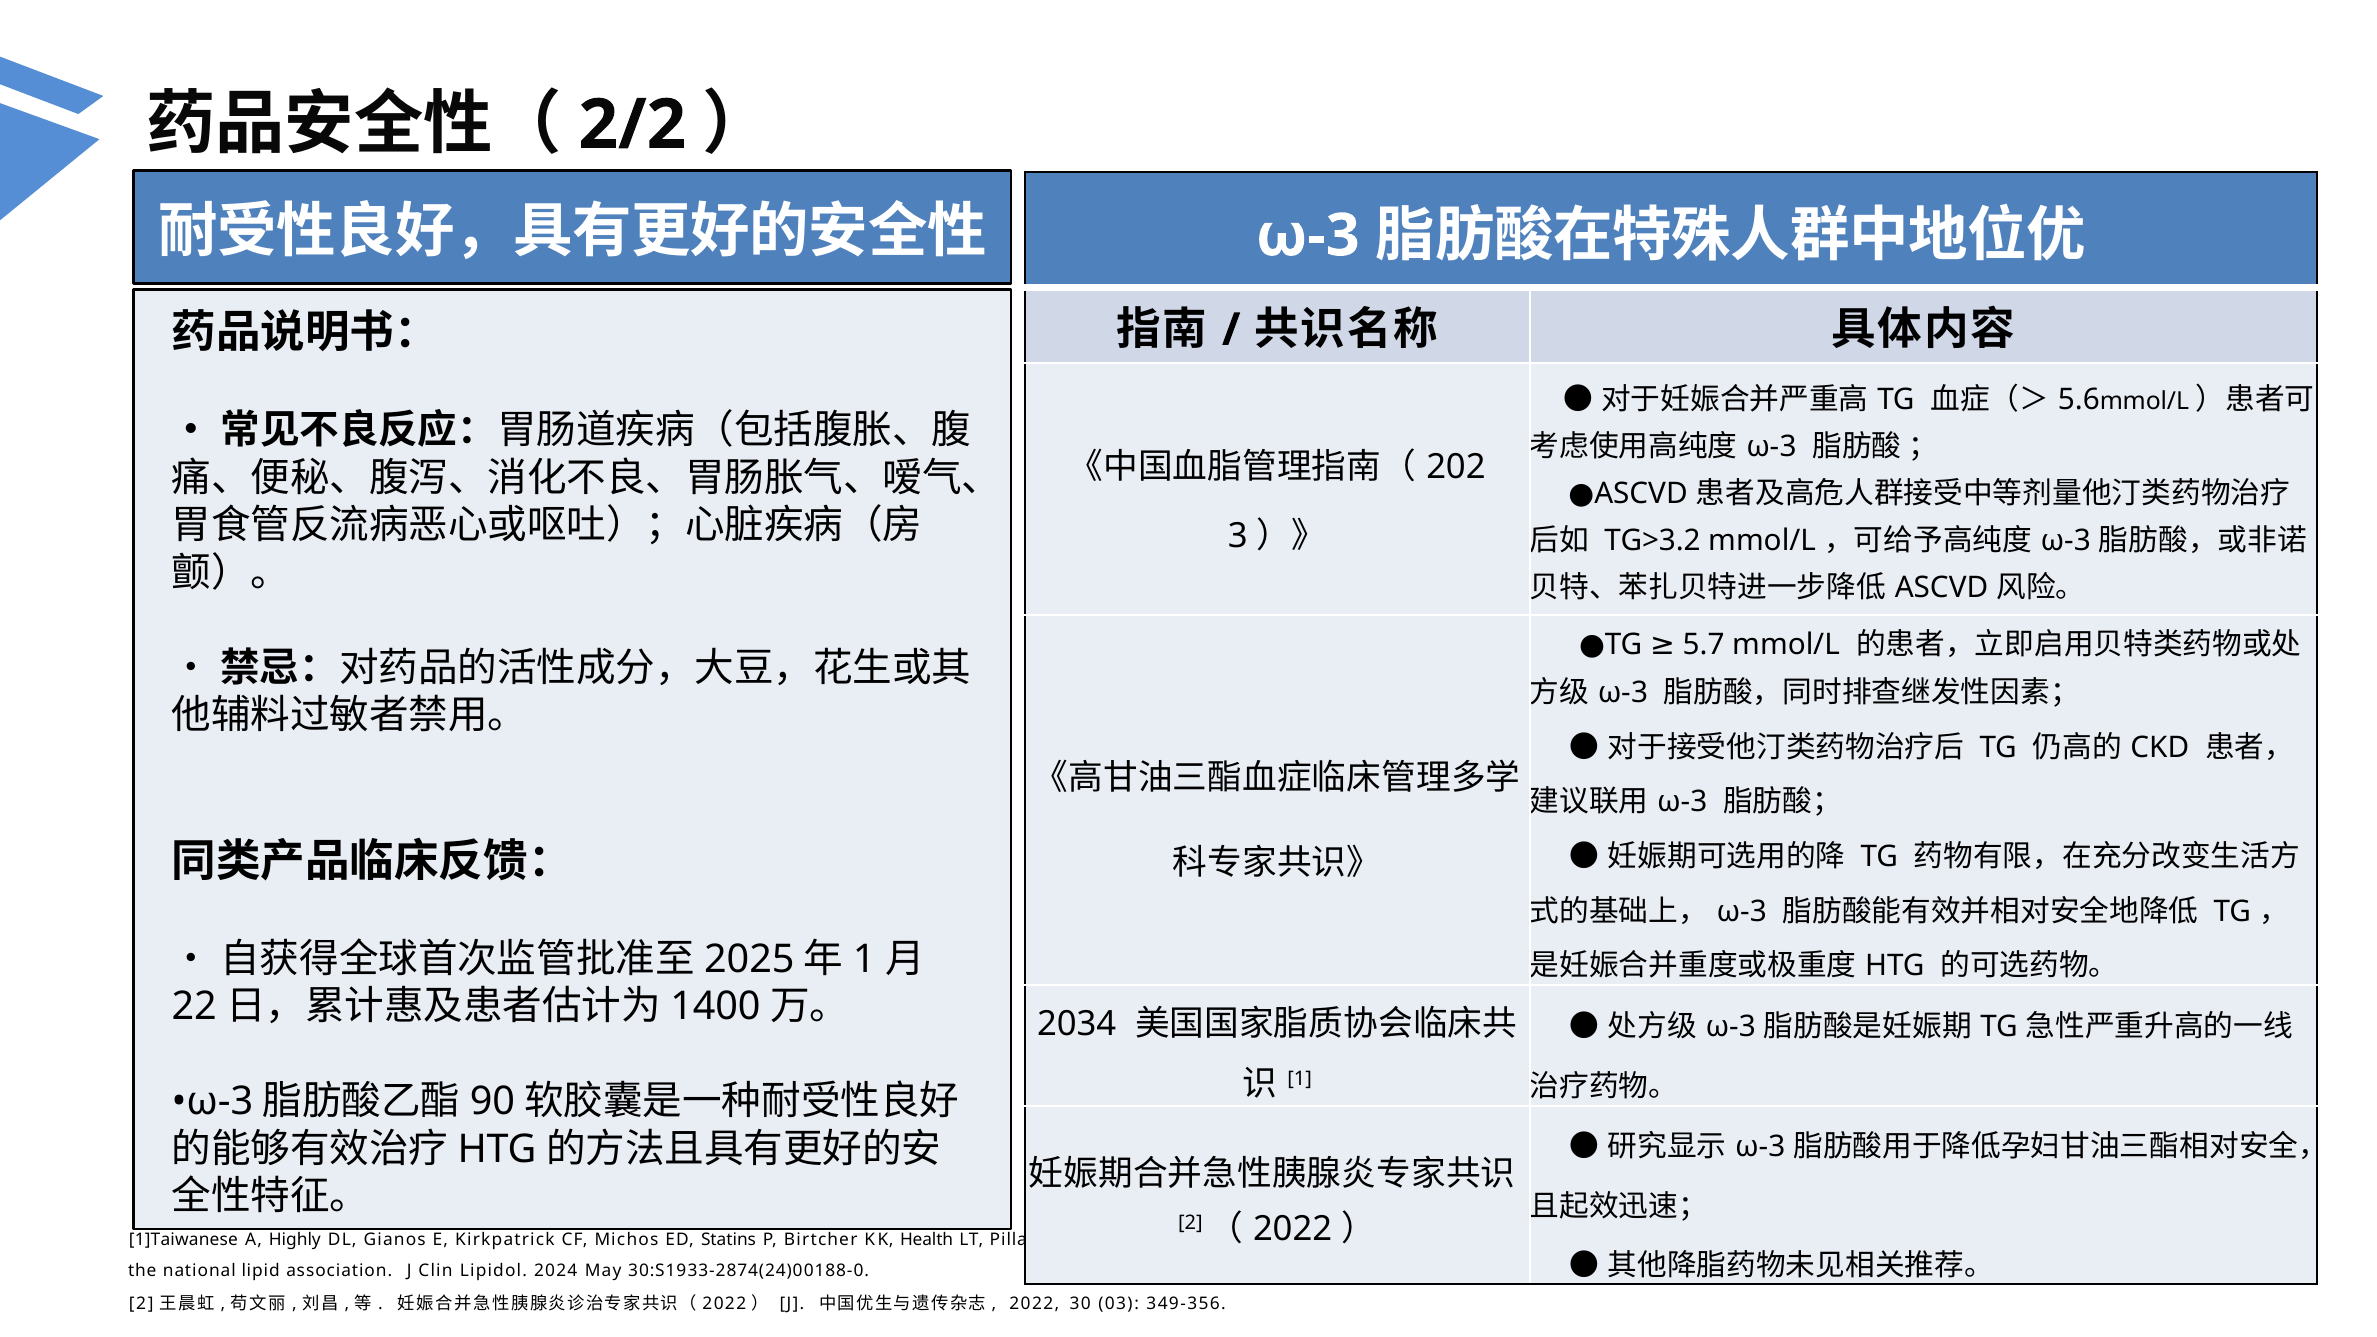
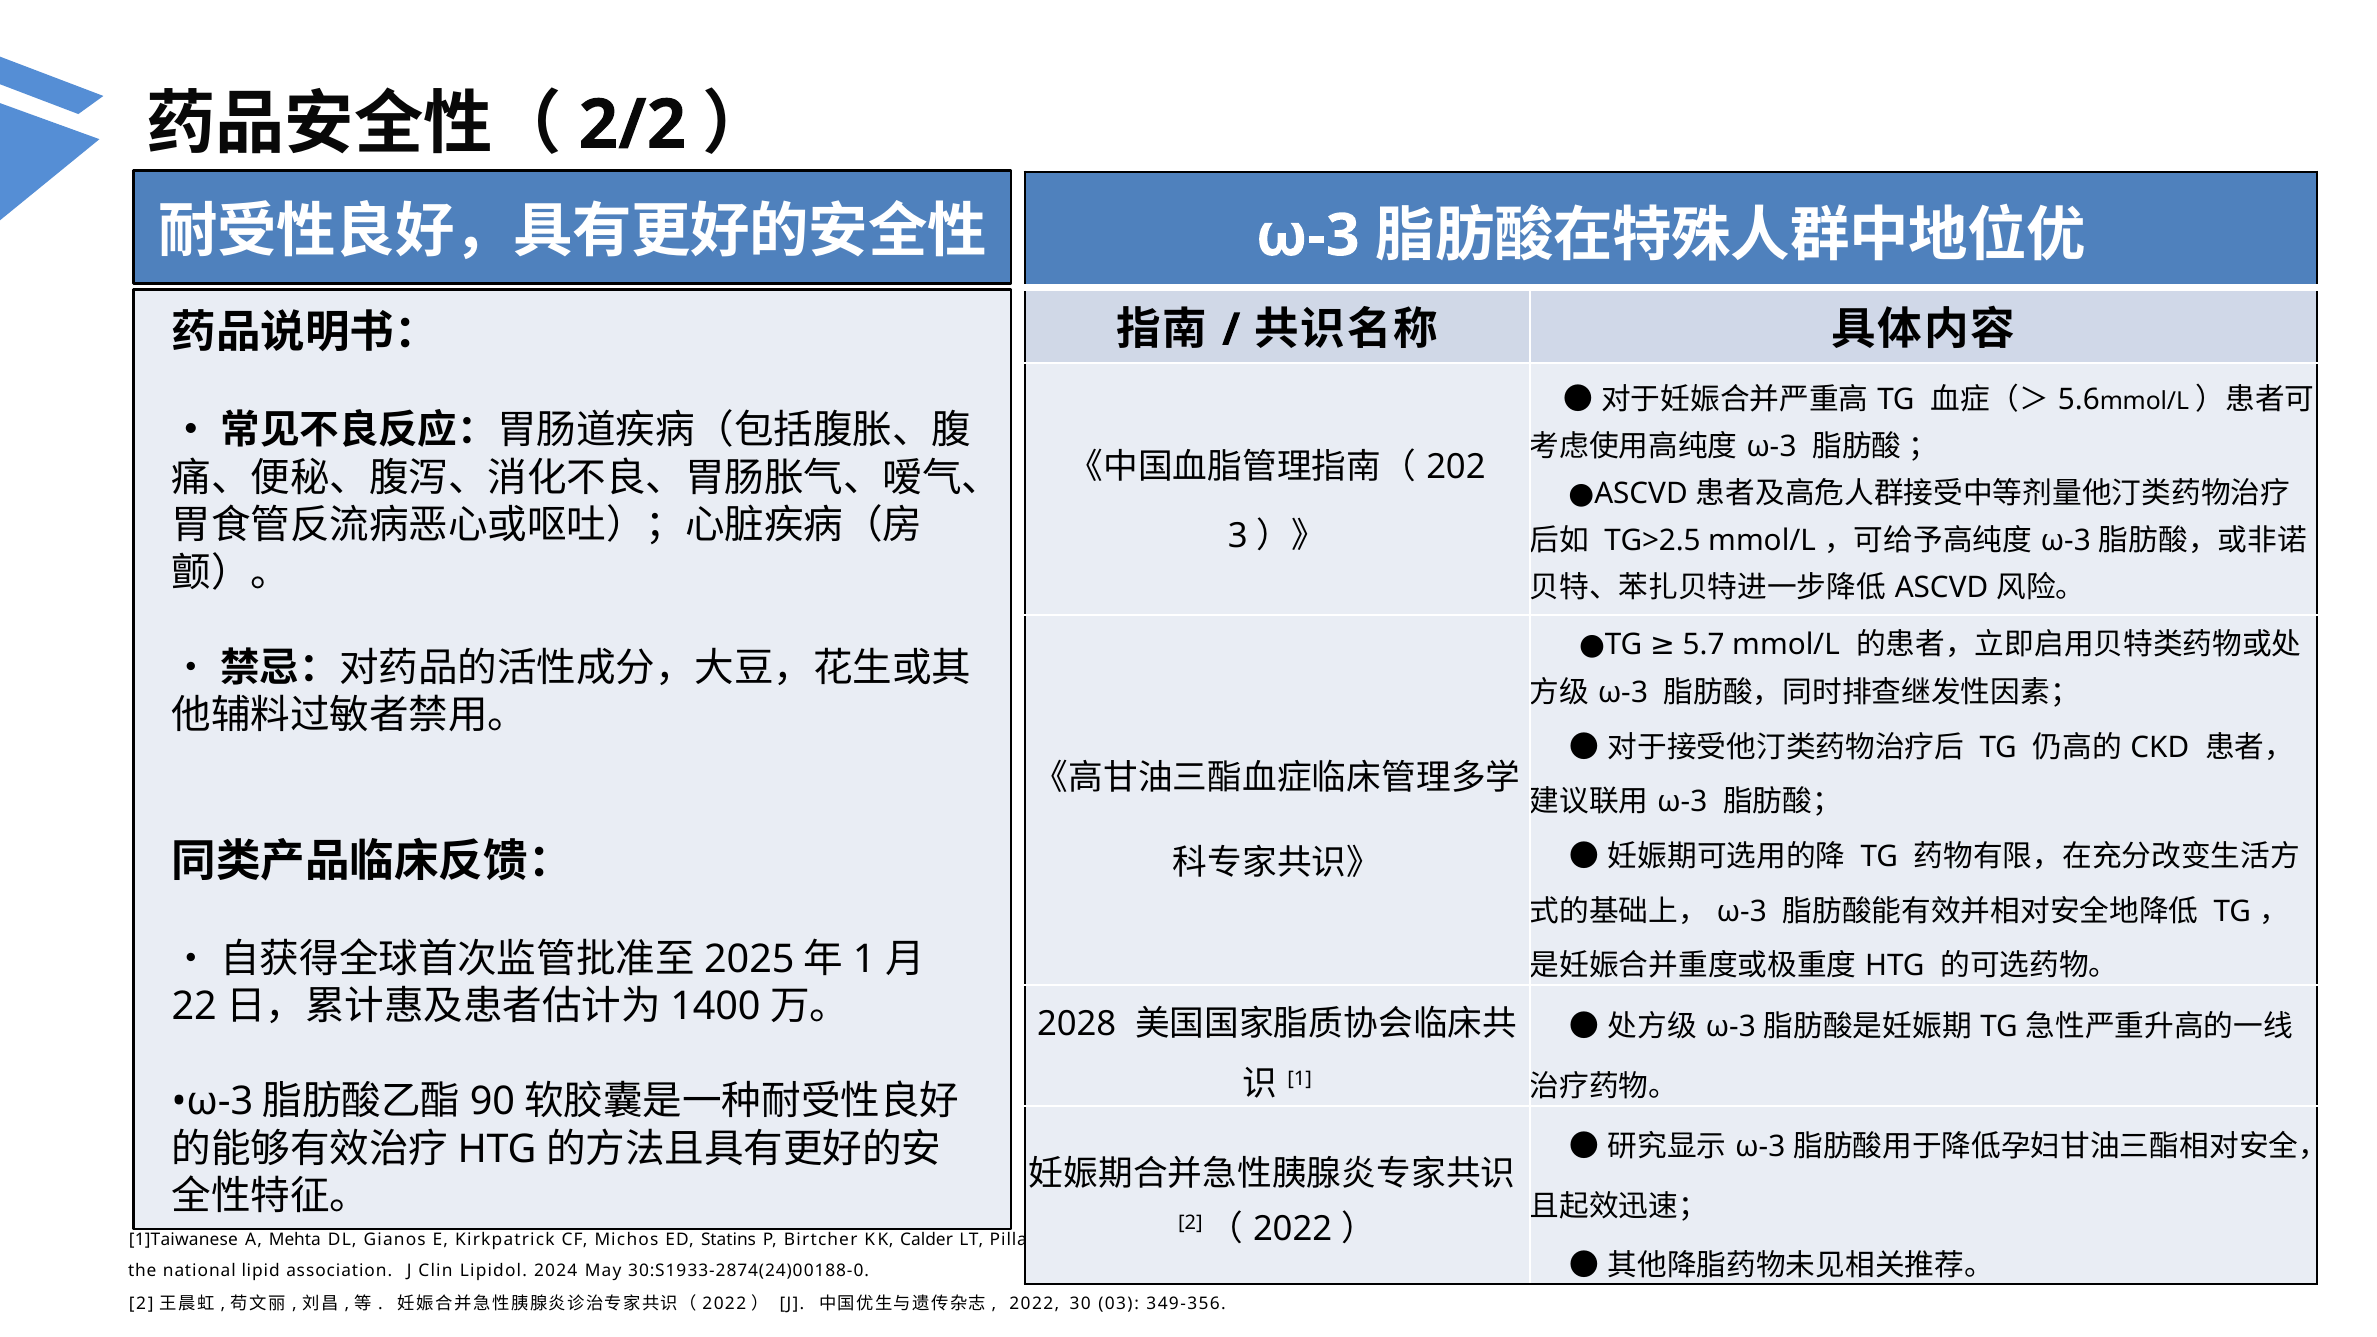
TG>3.2: TG>3.2 -> TG>2.5 (1652, 541)
2034: 2034 -> 2028 (1077, 1024)
A Highly: Highly -> Mehta (295, 1240)
Health: Health -> Calder (926, 1240)
